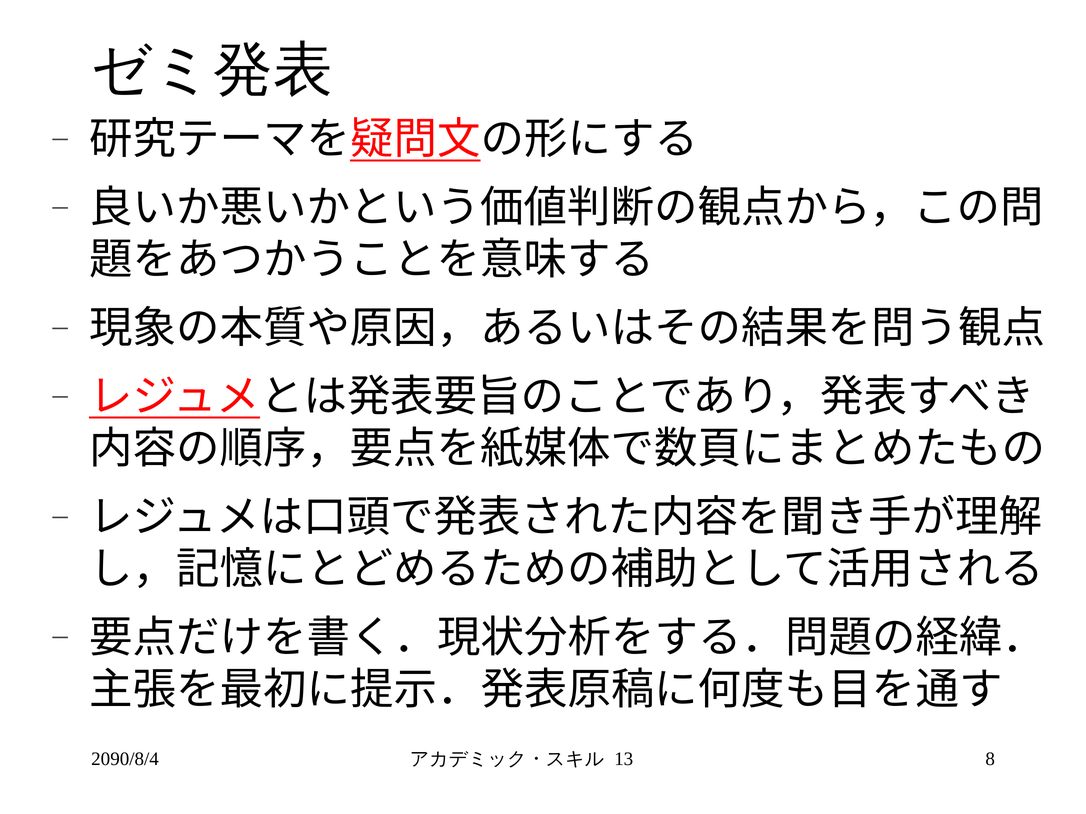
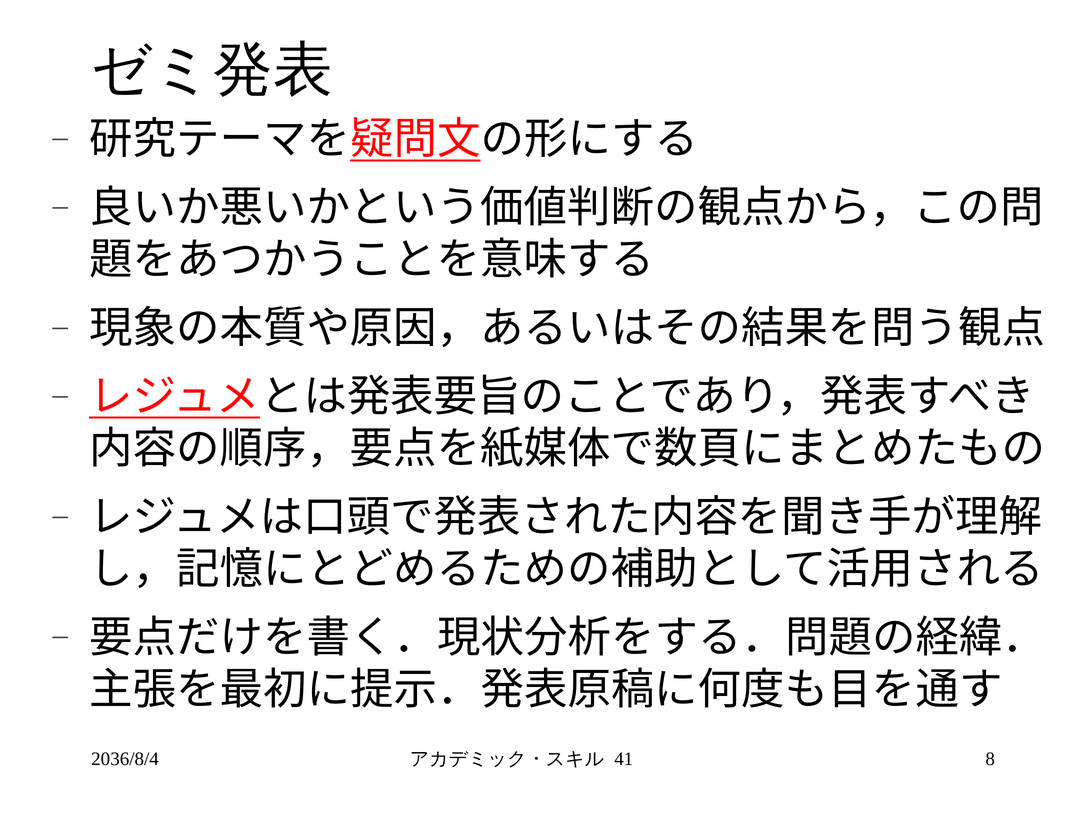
2090/8/4: 2090/8/4 -> 2036/8/4 (125, 760)
13: 13 -> 41 (624, 760)
